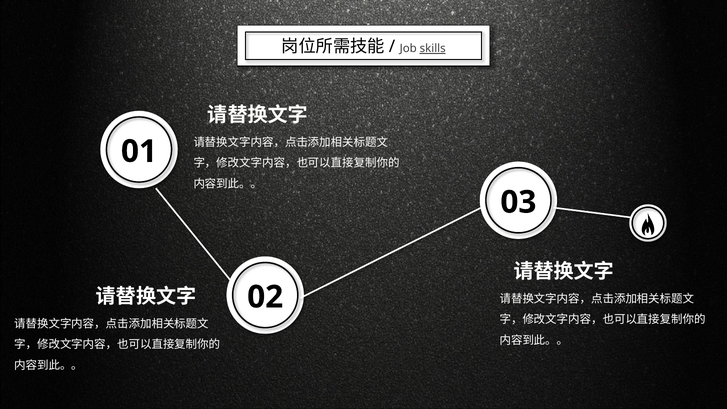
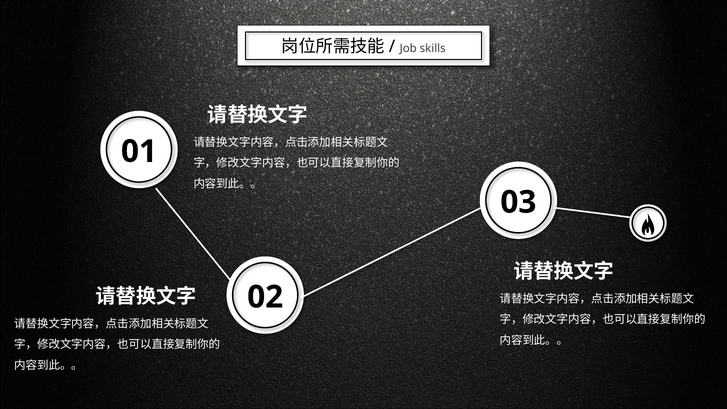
skills underline: present -> none (433, 49)
